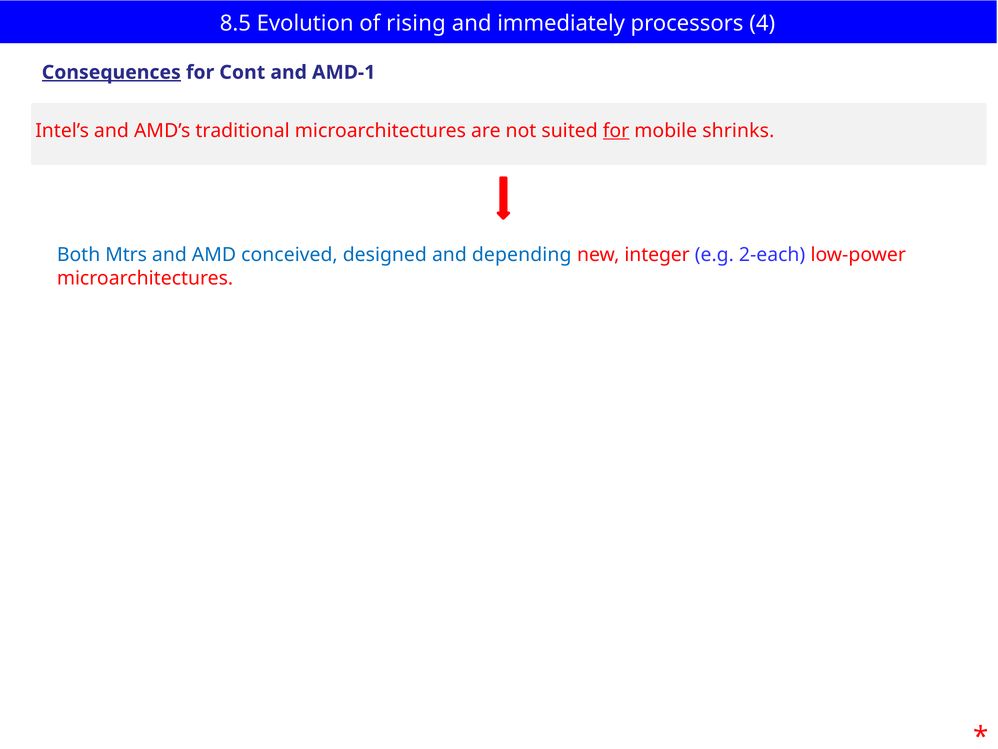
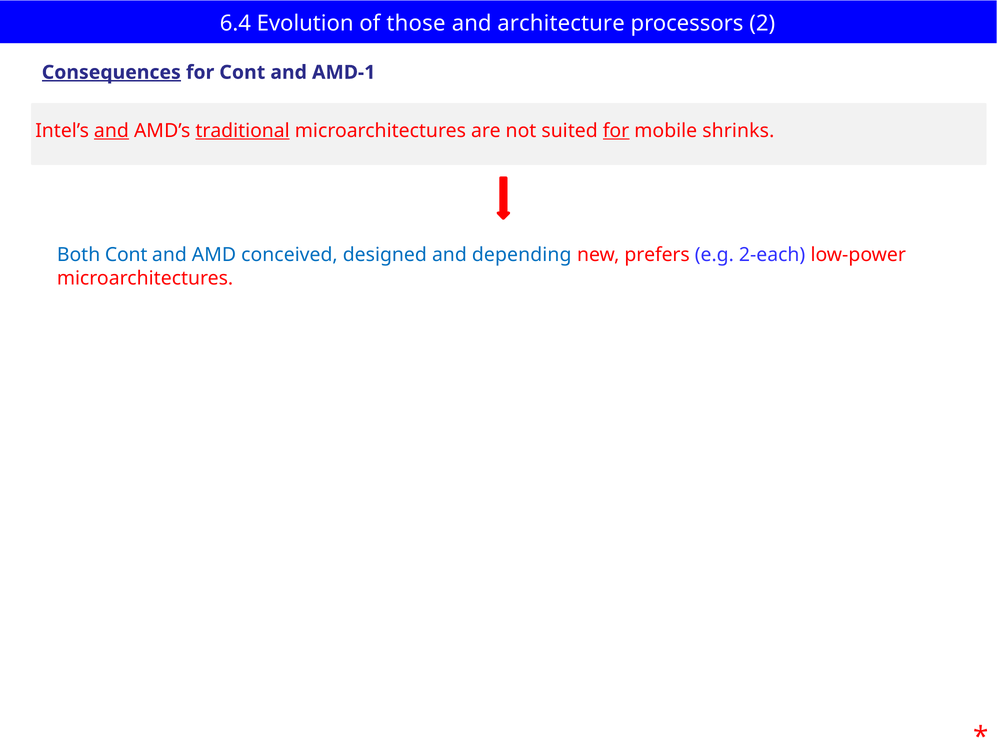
8.5: 8.5 -> 6.4 (235, 23)
rising: rising -> those (416, 23)
immediately: immediately -> architecture (561, 23)
4: 4 -> 2 (762, 23)
and underline: none -> present (111, 131)
traditional underline: none -> present (243, 131)
Both Mtrs: Mtrs -> Cont (126, 255)
integer: integer -> prefers (657, 255)
